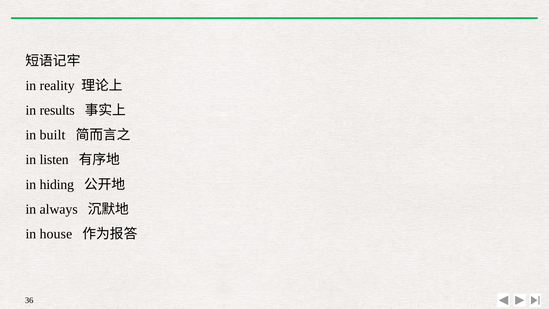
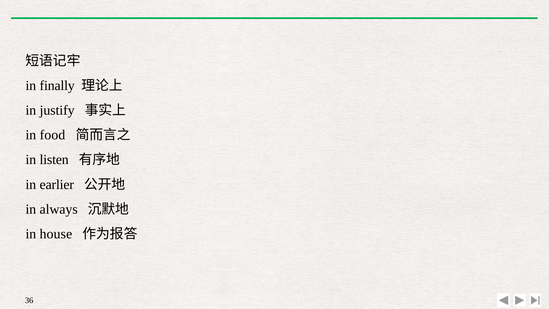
reality: reality -> finally (57, 86)
results: results -> justify (57, 110)
built: built -> food (52, 135)
hiding: hiding -> earlier (57, 184)
